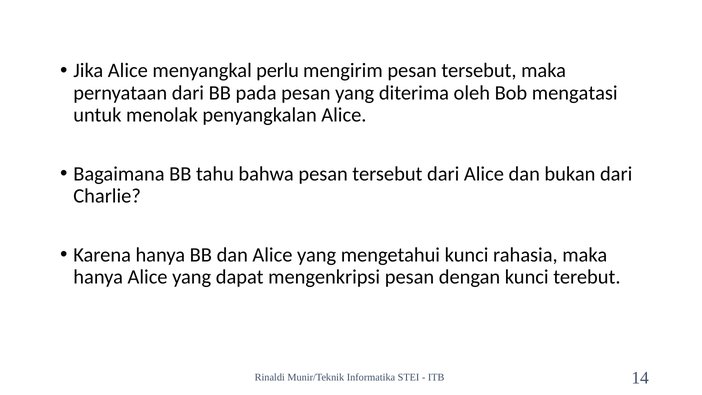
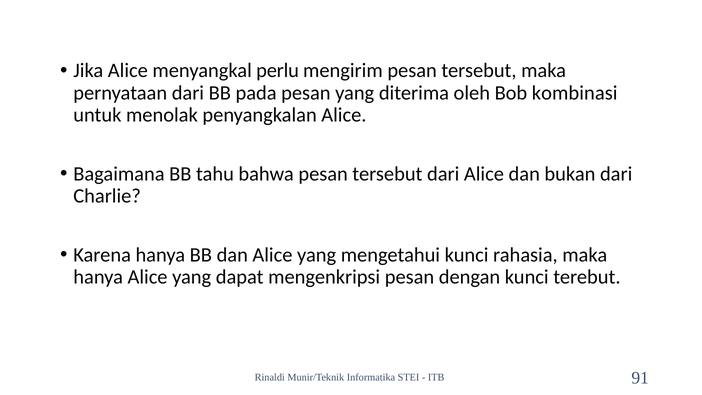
mengatasi: mengatasi -> kombinasi (575, 93)
14: 14 -> 91 (640, 378)
